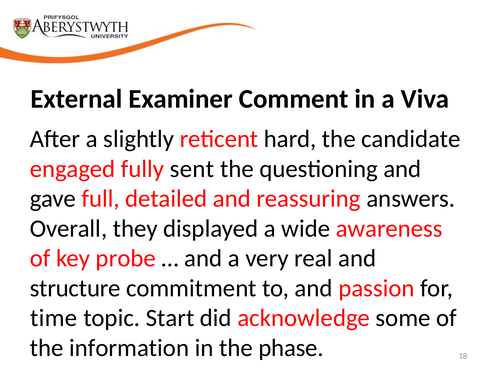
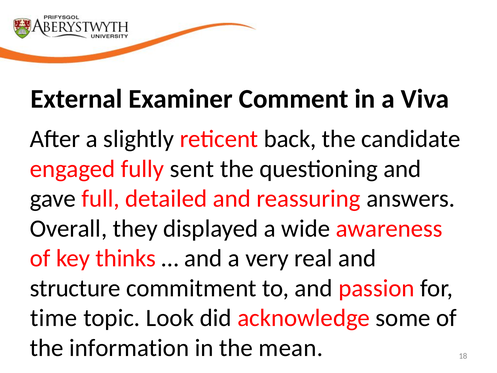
hard: hard -> back (290, 139)
probe: probe -> thinks (126, 258)
Start: Start -> Look (170, 318)
phase: phase -> mean (291, 348)
